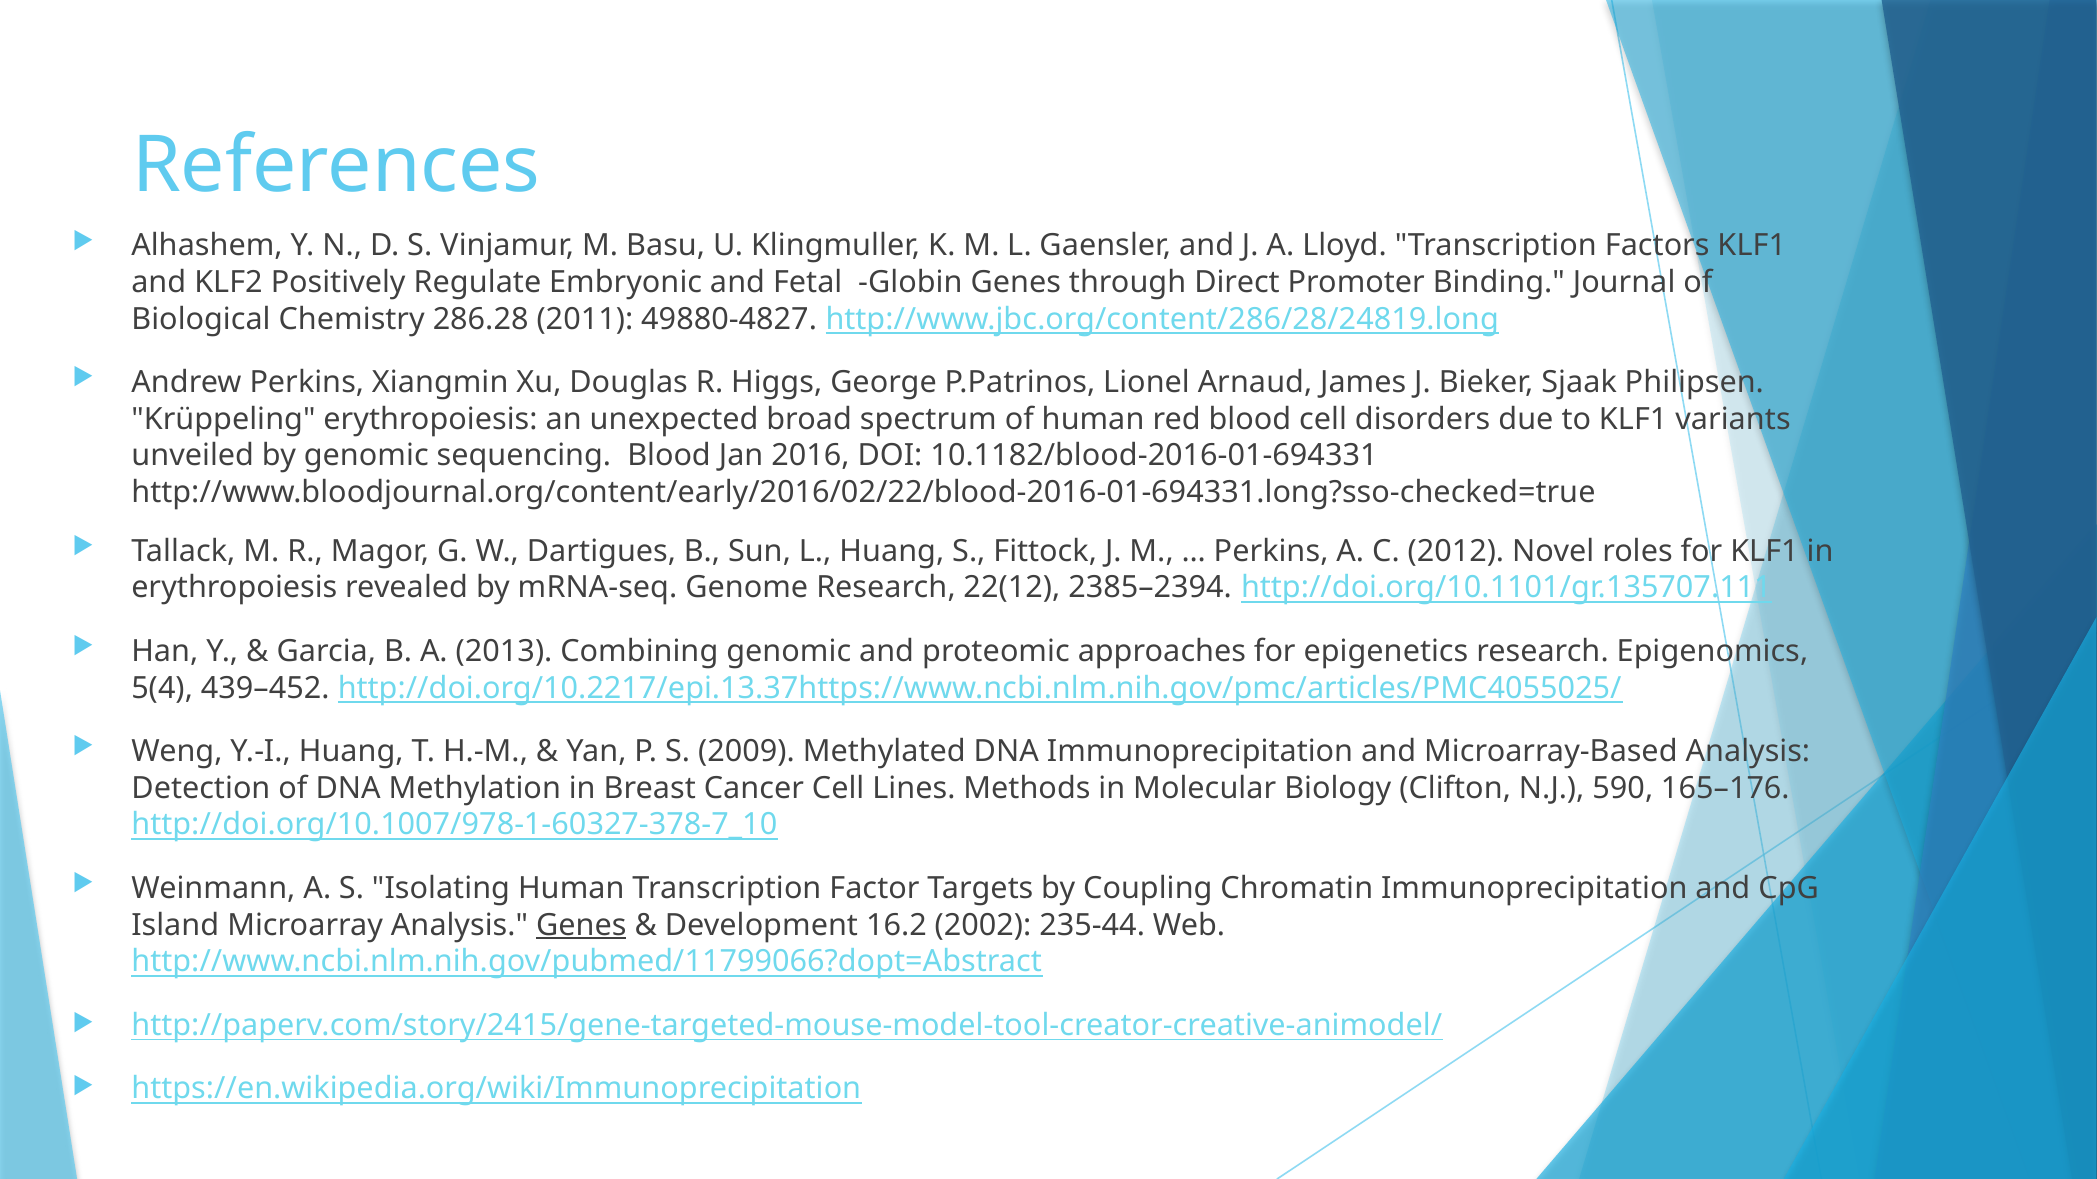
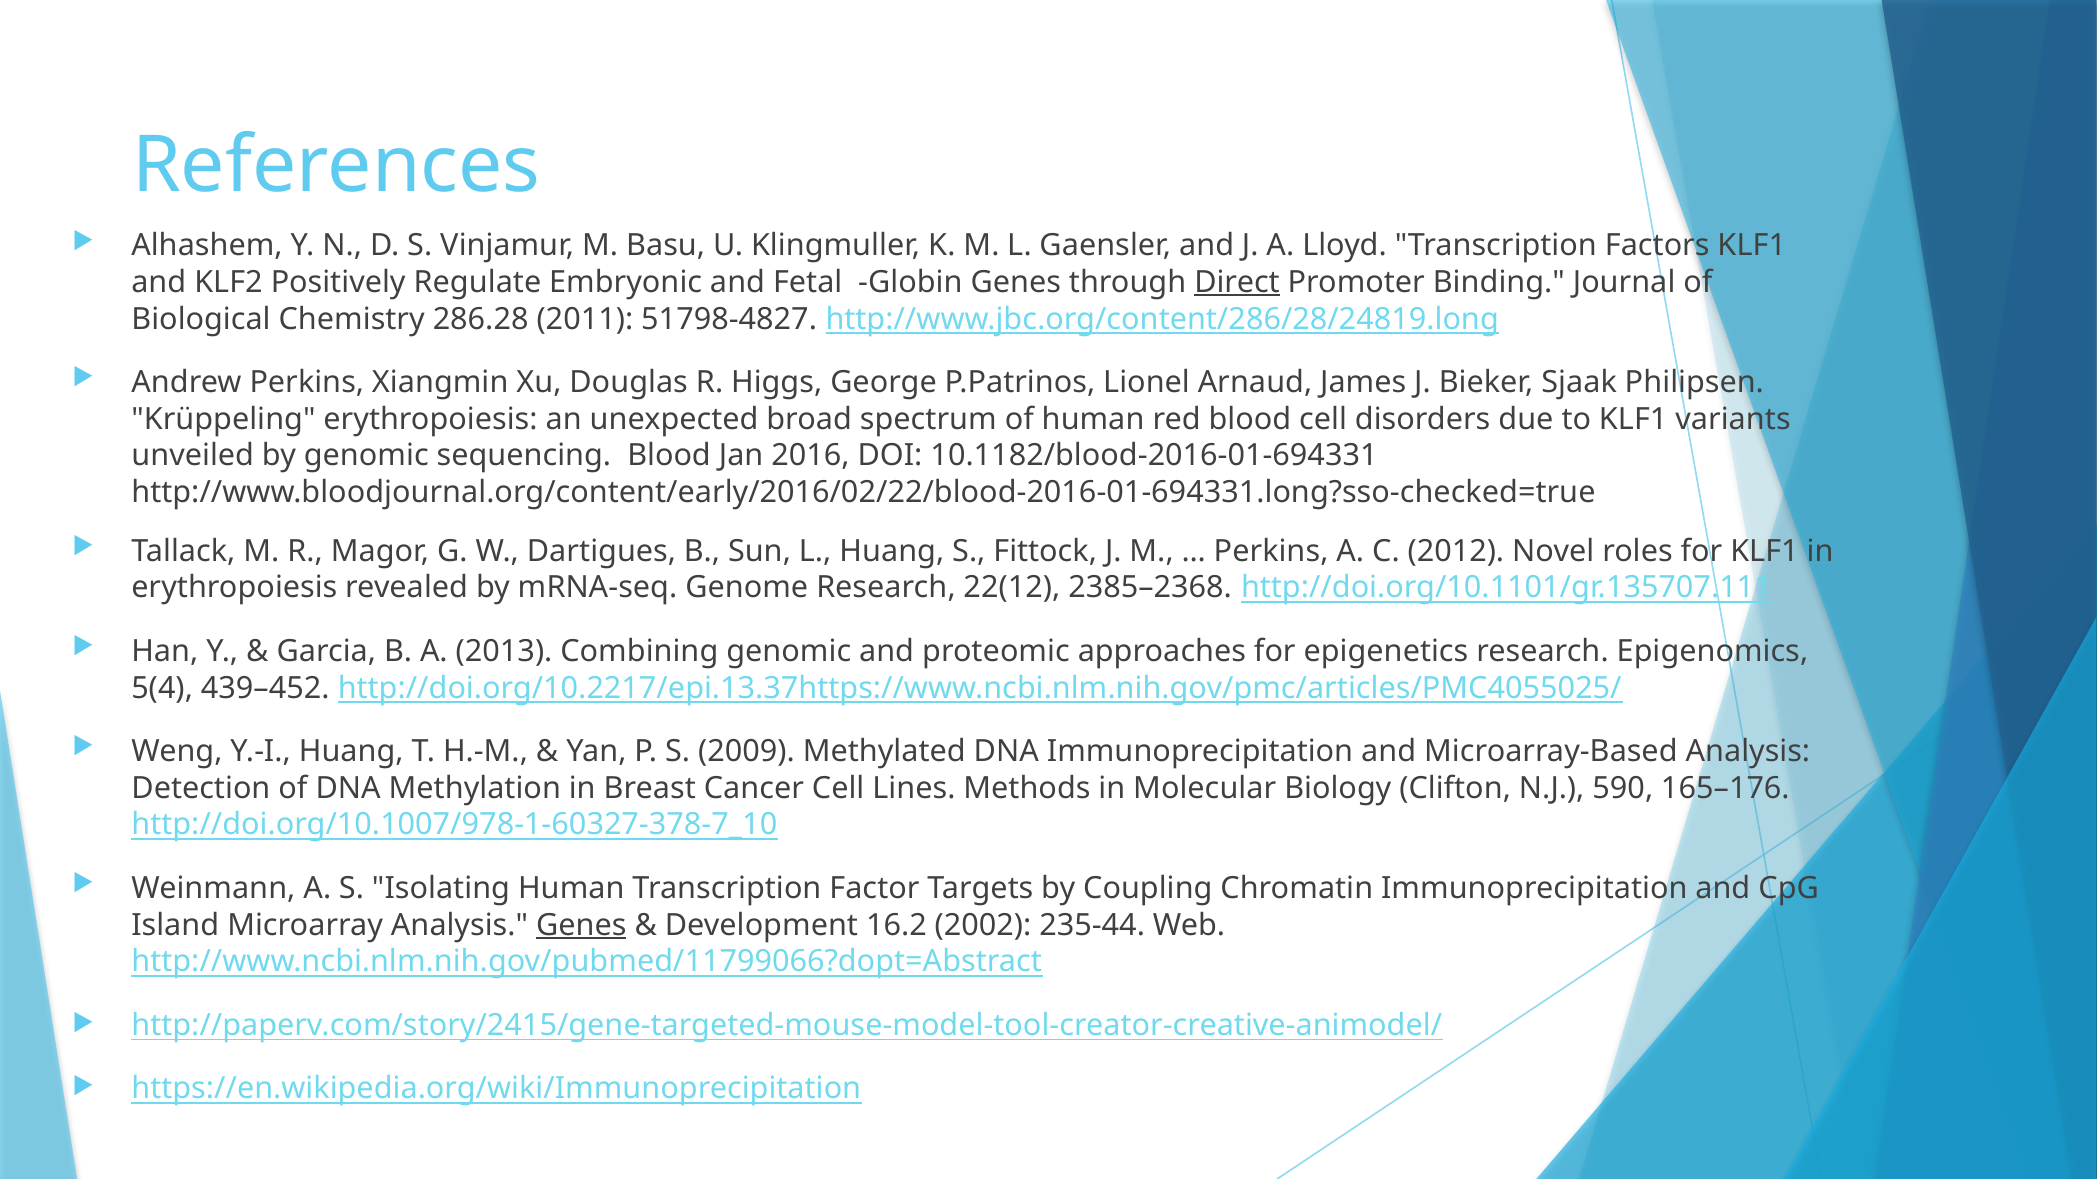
Direct underline: none -> present (1237, 282)
49880-4827: 49880-4827 -> 51798-4827 (729, 319)
2385–2394: 2385–2394 -> 2385–2368 (1150, 588)
